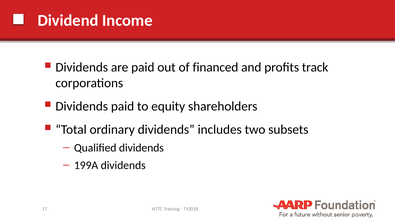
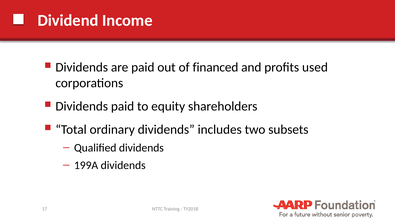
track: track -> used (315, 67)
